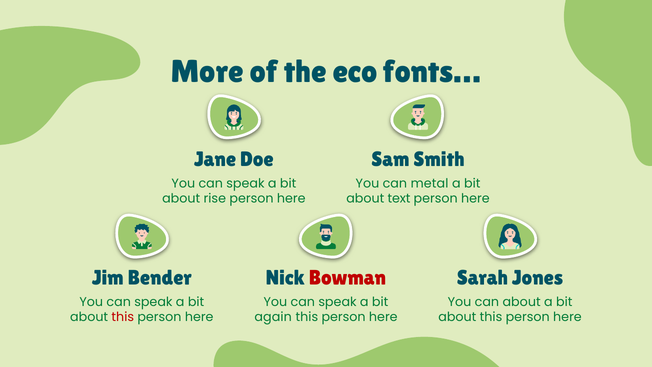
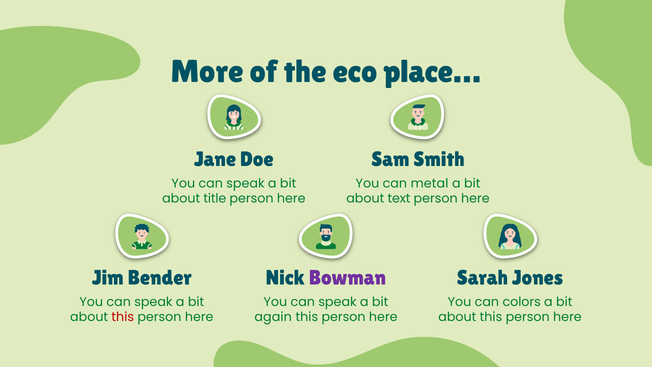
fonts…: fonts… -> place… (432, 72)
rise: rise -> title (215, 198)
Bowman colour: red -> purple (347, 278)
can about: about -> colors (522, 302)
